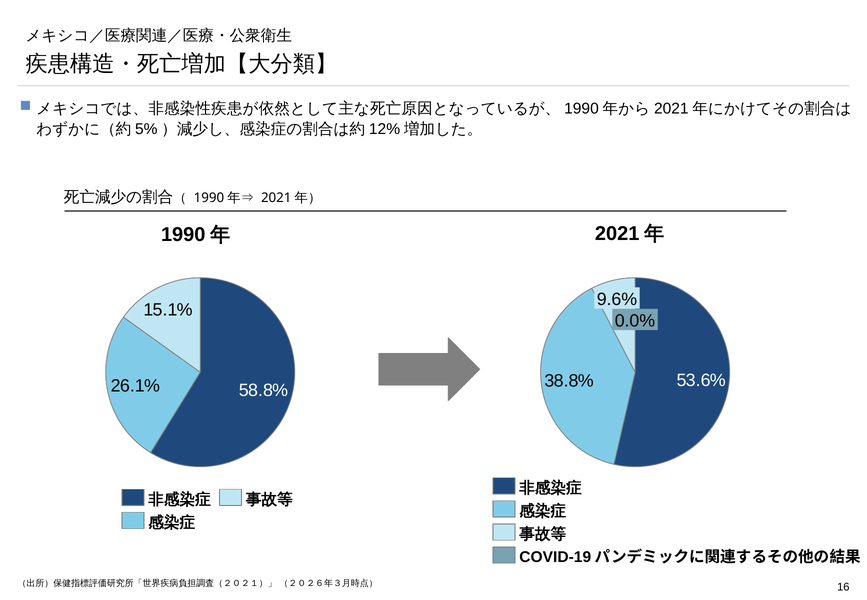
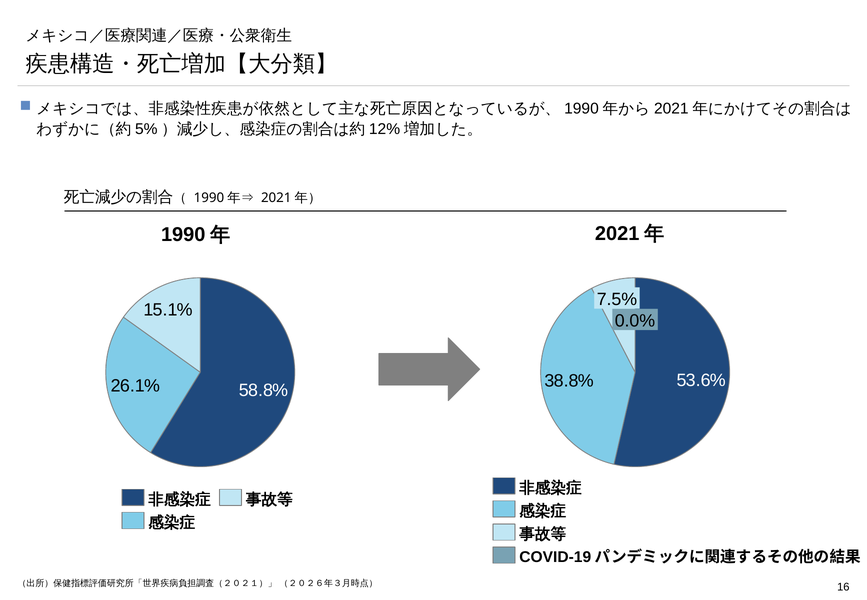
9.6%: 9.6% -> 7.5% (617, 299)
